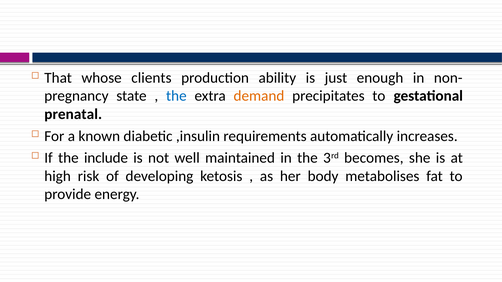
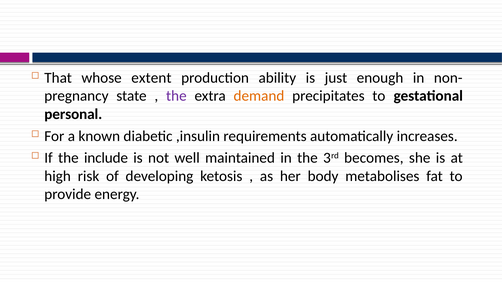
clients: clients -> extent (151, 78)
the colour: blue -> purple (176, 96)
prenatal: prenatal -> personal (73, 114)
